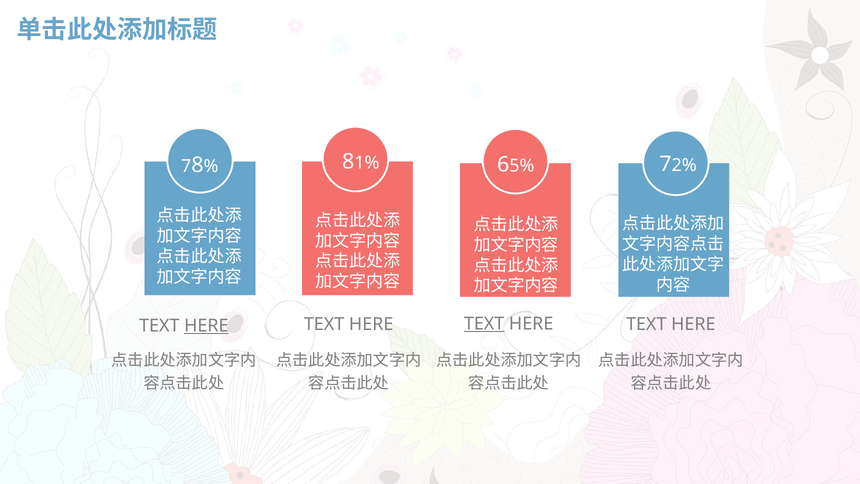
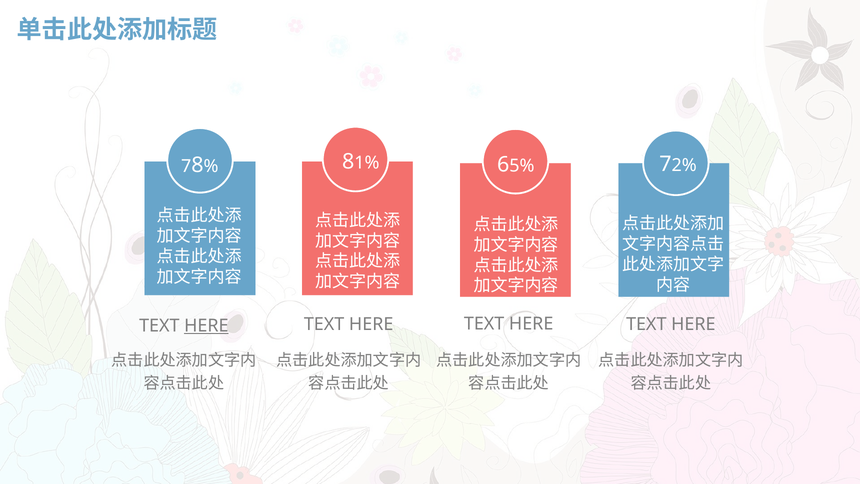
TEXT underline: present -> none (484, 324)
